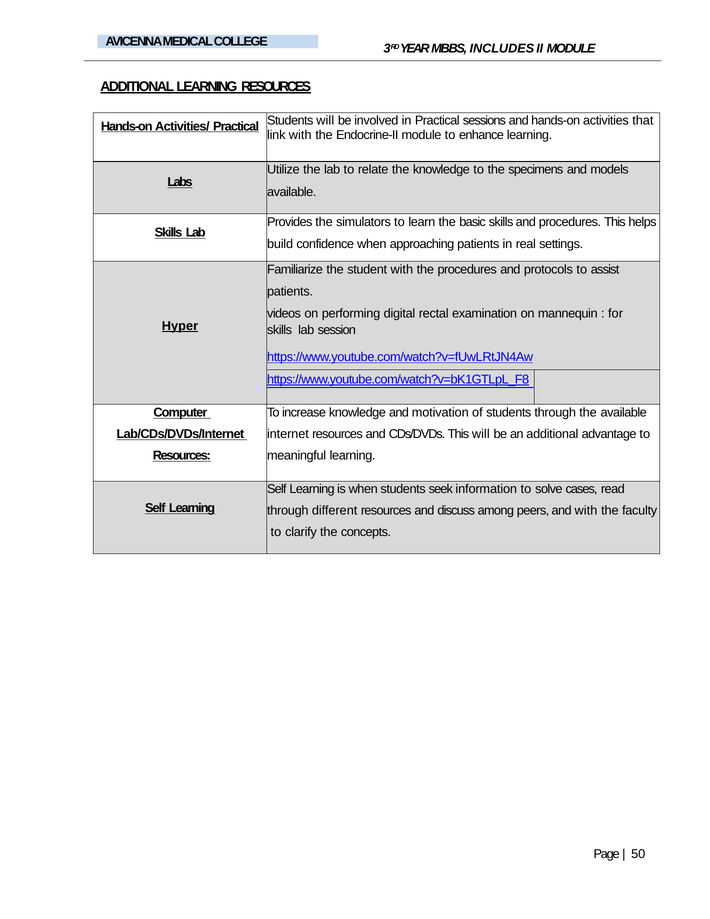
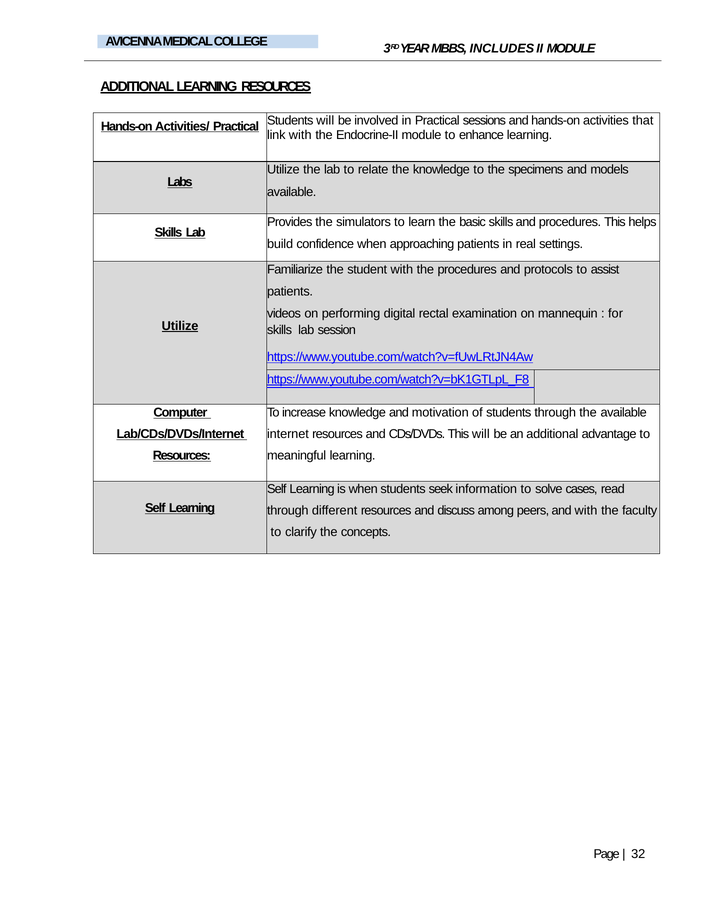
Hyper: Hyper -> Utilize (180, 326)
50: 50 -> 32 (638, 854)
